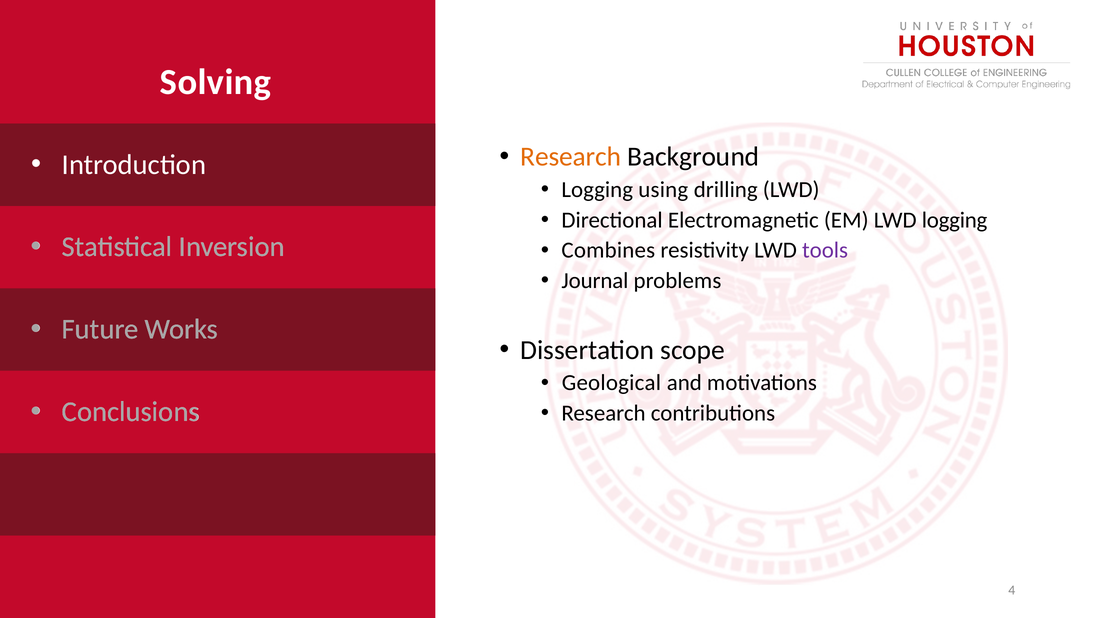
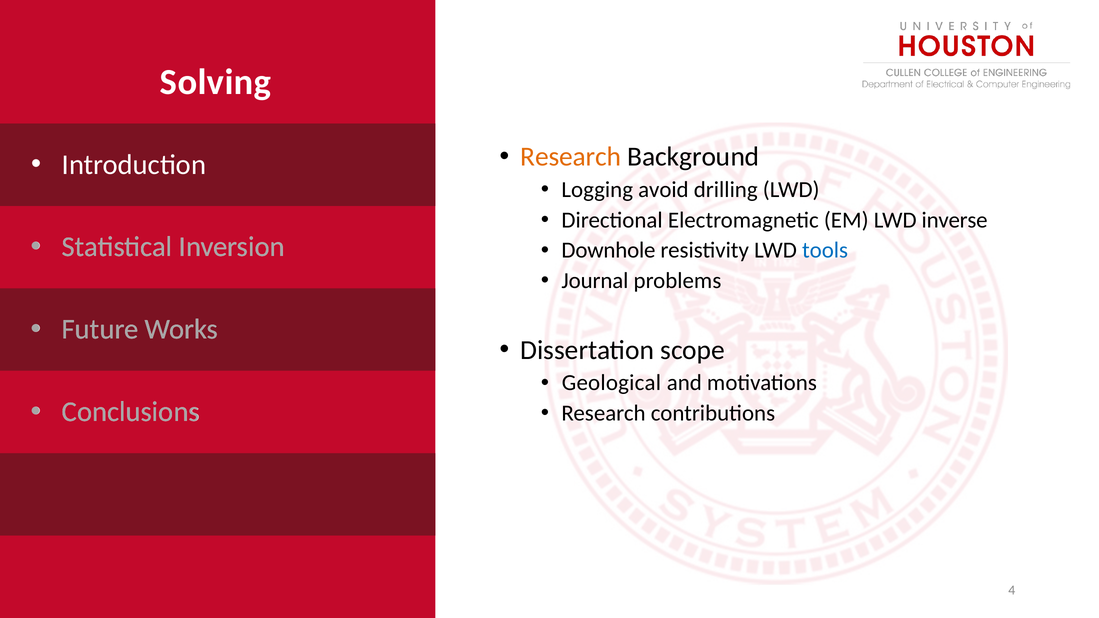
using: using -> avoid (663, 190)
LWD logging: logging -> inverse (955, 220)
Combines: Combines -> Downhole (608, 250)
tools colour: purple -> blue (825, 250)
